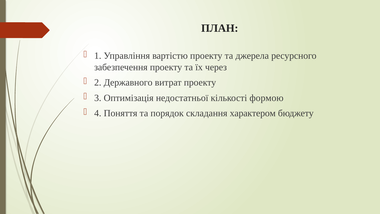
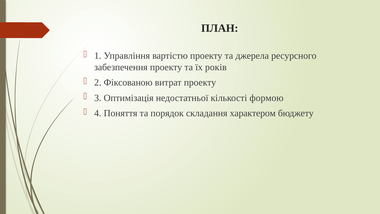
через: через -> років (216, 67)
Державного: Державного -> Фіксованою (128, 82)
